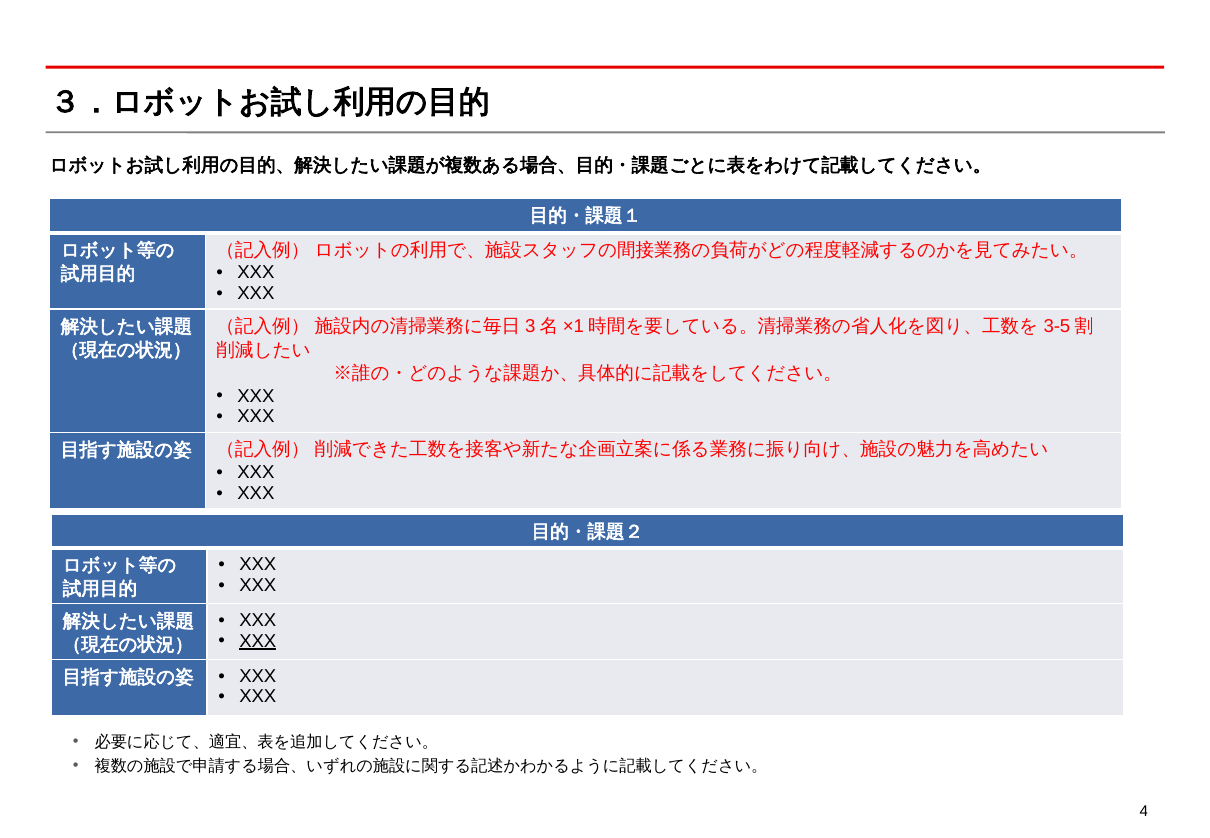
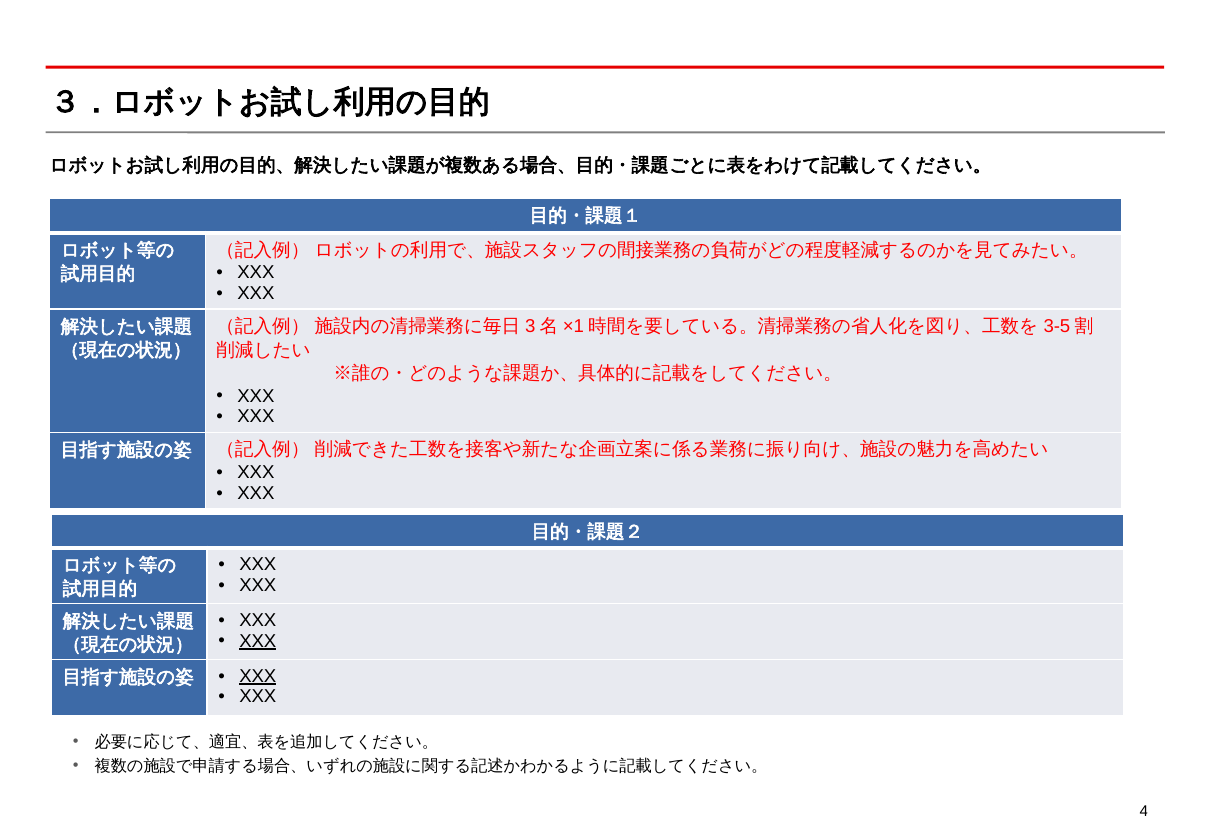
XXX underline: none -> present (258, 676)
